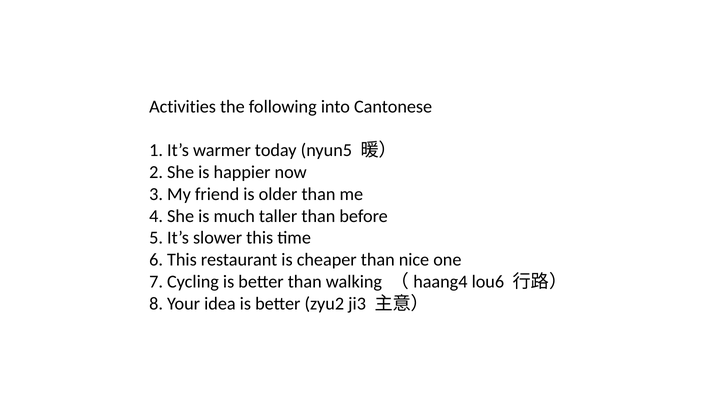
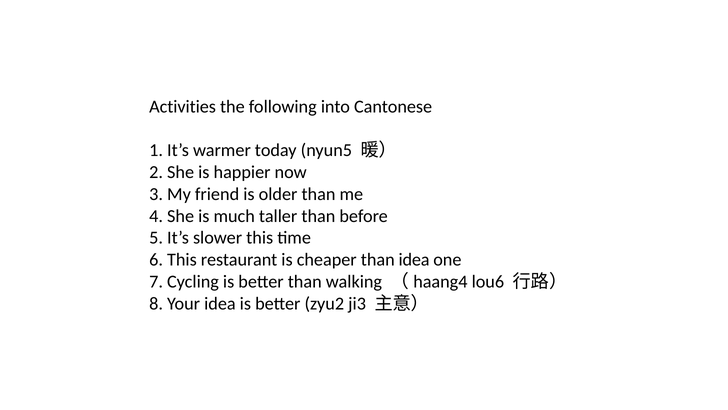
than nice: nice -> idea (414, 259)
